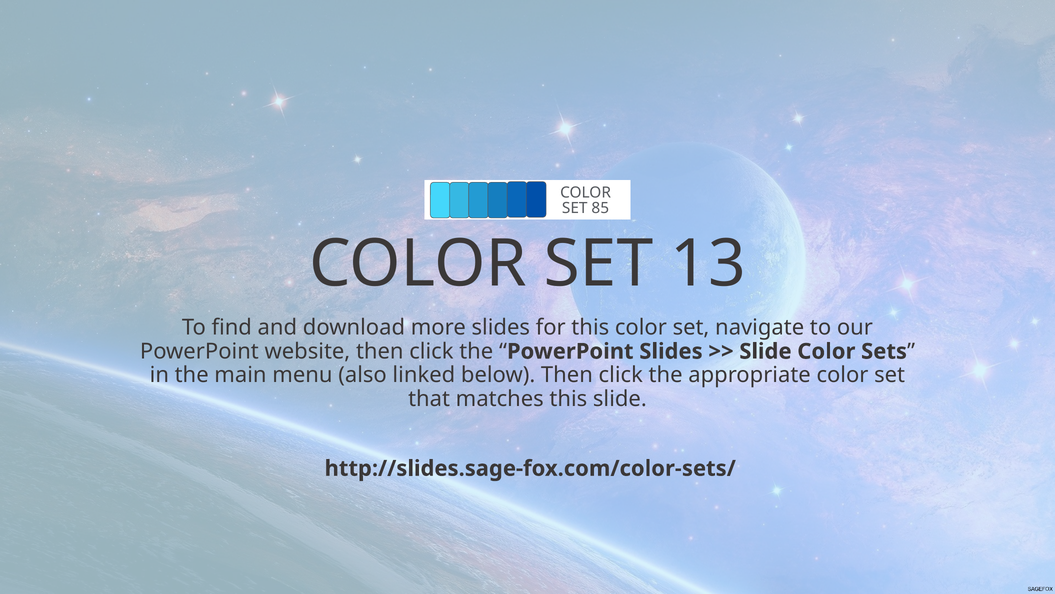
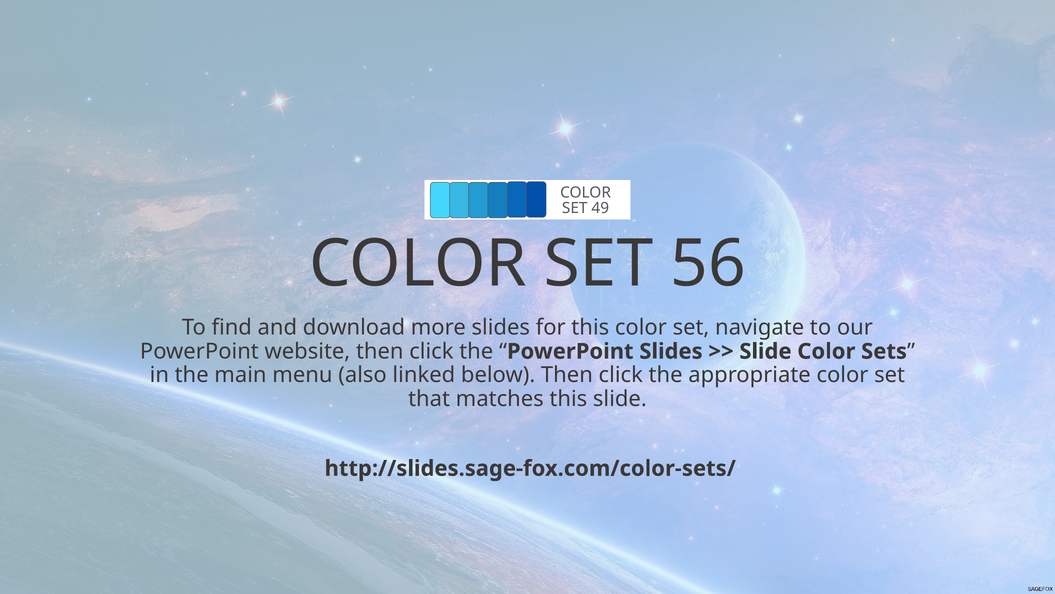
85: 85 -> 49 (600, 208)
13: 13 -> 56 (708, 264)
